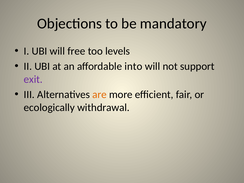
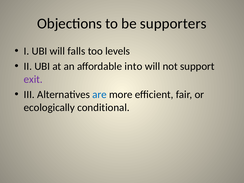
mandatory: mandatory -> supporters (173, 24)
free: free -> falls (76, 51)
are colour: orange -> blue (99, 95)
withdrawal: withdrawal -> conditional (103, 108)
